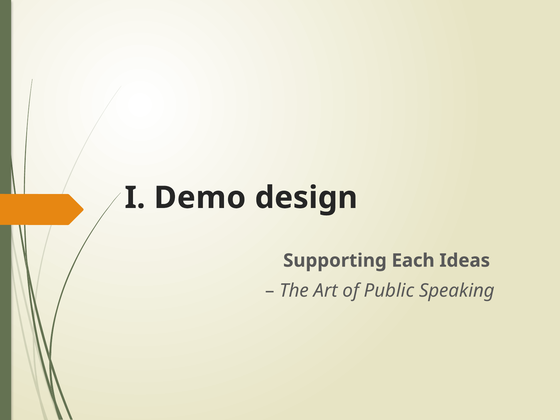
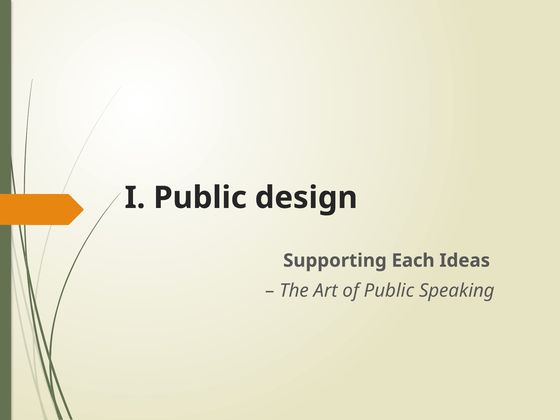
I Demo: Demo -> Public (200, 198)
